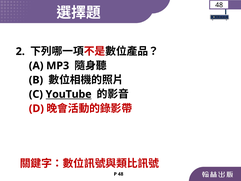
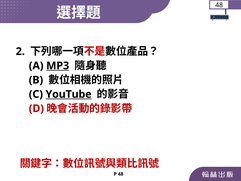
MP3 underline: none -> present (58, 66)
